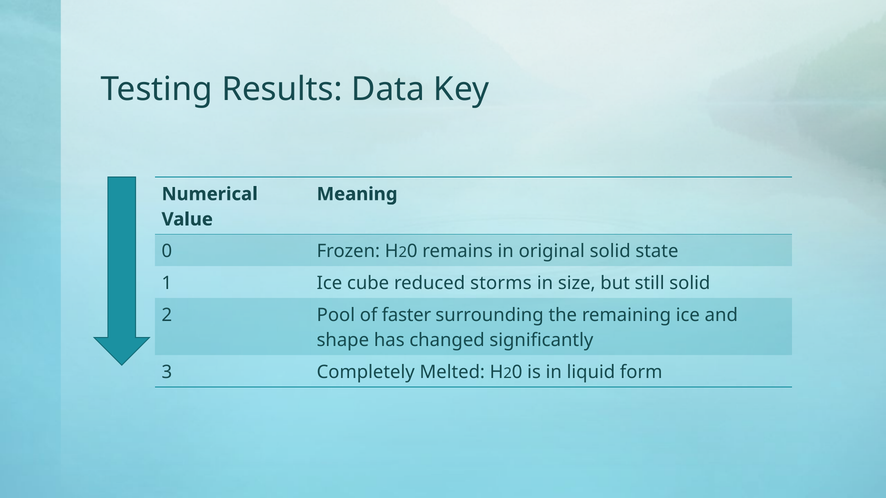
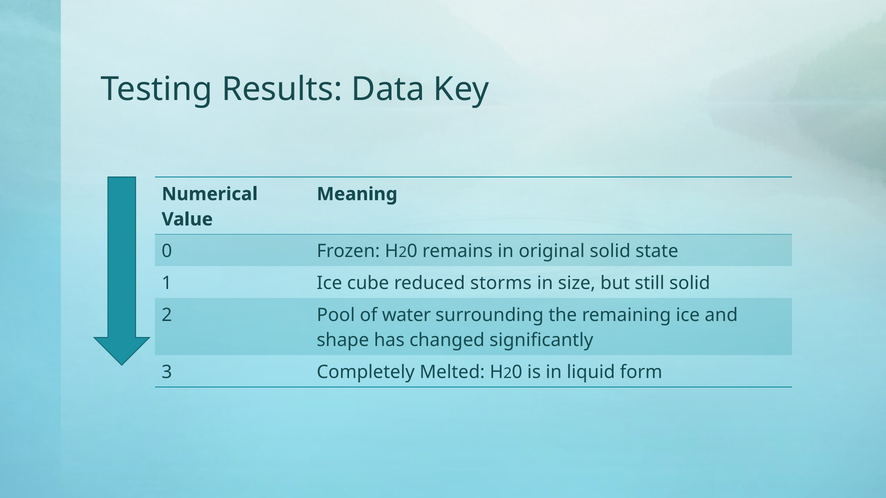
faster: faster -> water (406, 315)
